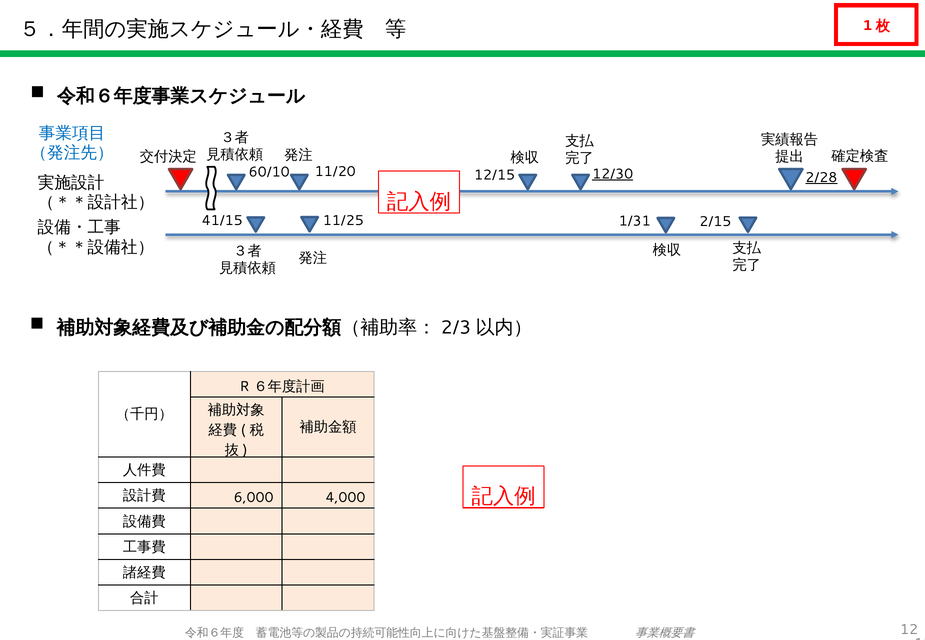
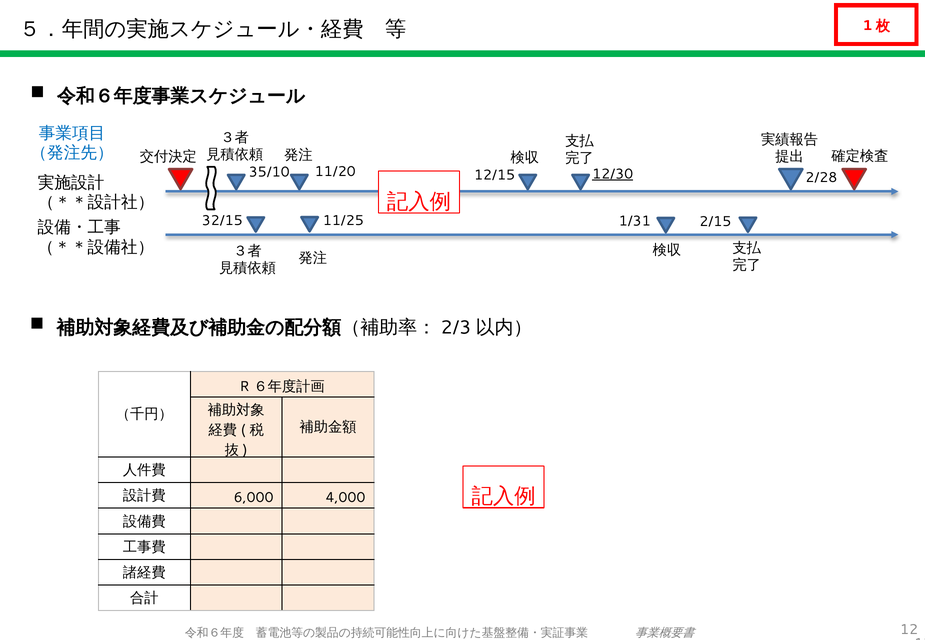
60/10: 60/10 -> 35/10 (269, 172)
2/28 underline: present -> none (821, 178)
41/15: 41/15 -> 32/15 (222, 220)
